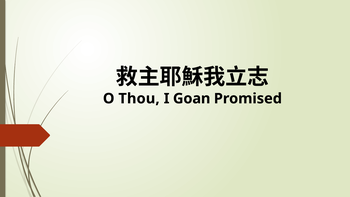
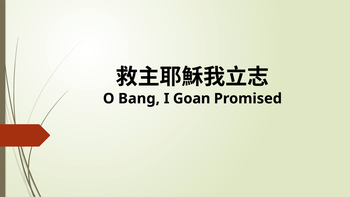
Thou: Thou -> Bang (139, 98)
